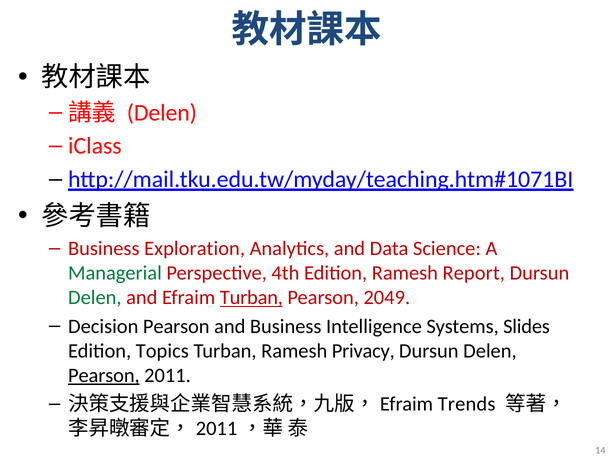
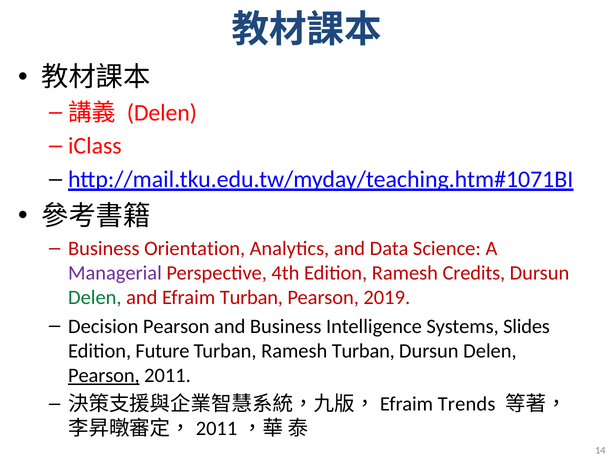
Exploration: Exploration -> Orientation (195, 249)
Managerial colour: green -> purple (115, 273)
Report: Report -> Credits (474, 273)
Turban underline: present -> none (251, 298)
2049: 2049 -> 2019 (387, 298)
Topics: Topics -> Future (162, 351)
Ramesh Privacy: Privacy -> Turban (363, 351)
